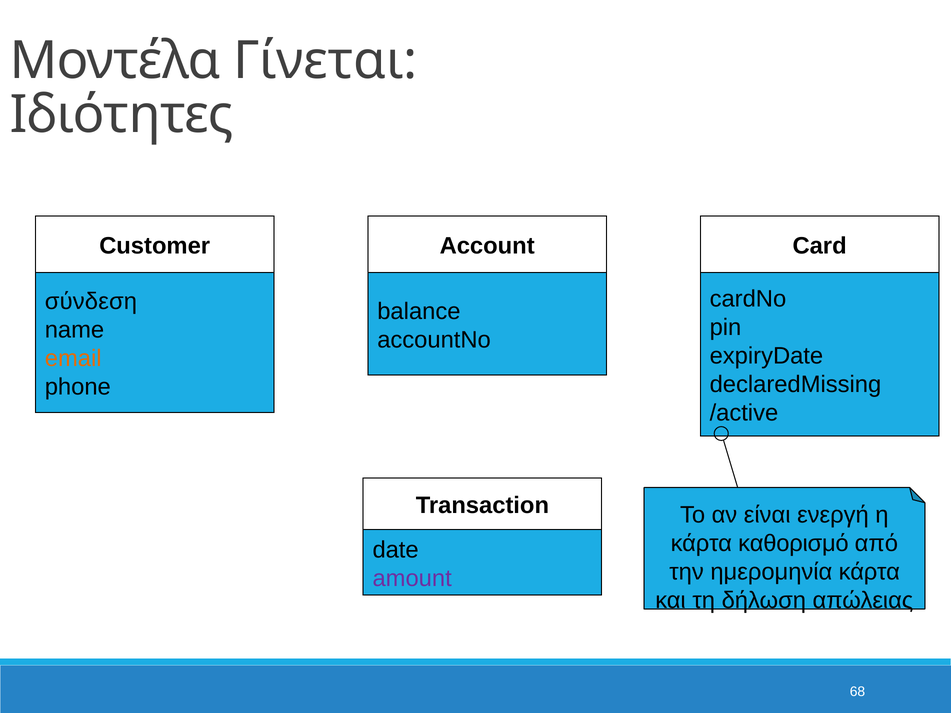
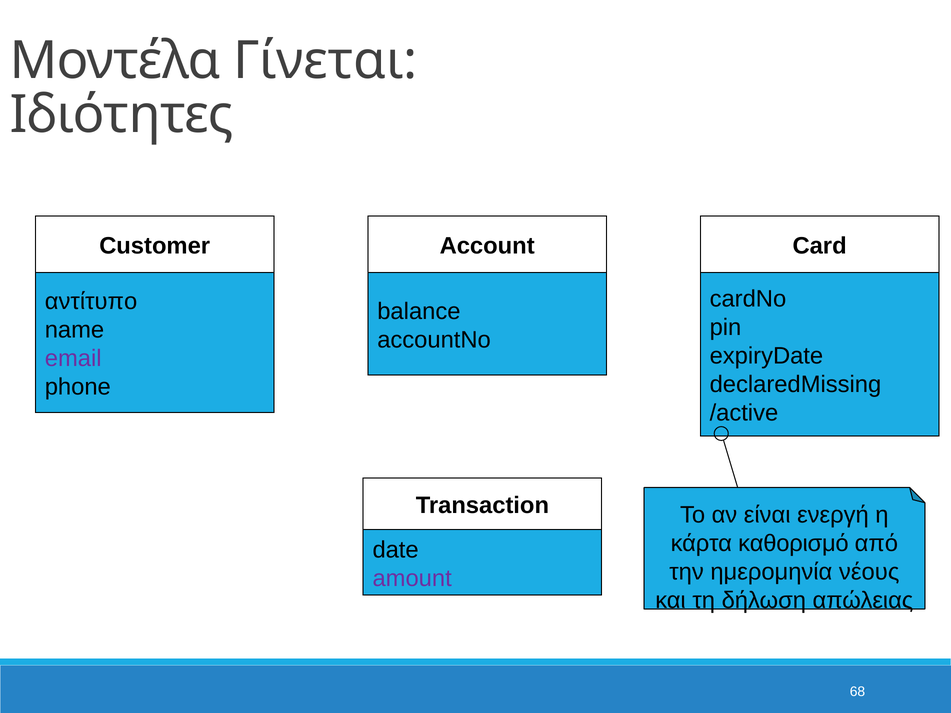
σύνδεση: σύνδεση -> αντίτυπο (91, 301)
email colour: orange -> purple (73, 359)
ημερομηνία κάρτα: κάρτα -> νέους (869, 572)
